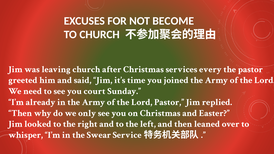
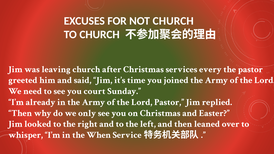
NOT BECOME: BECOME -> CHURCH (173, 21)
Swear: Swear -> When (99, 135)
